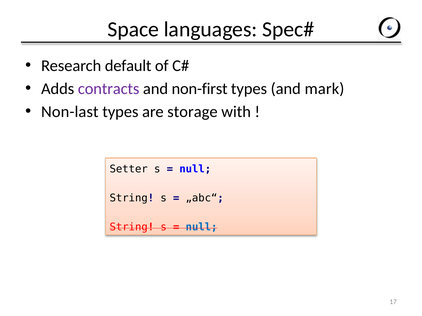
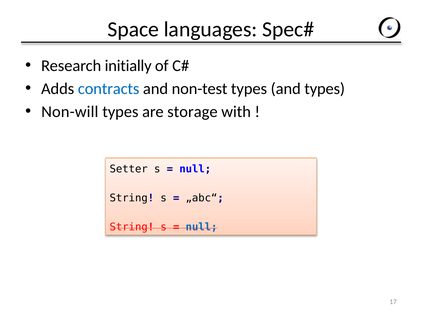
default: default -> initially (128, 66)
contracts colour: purple -> blue (109, 89)
non-first: non-first -> non-test (200, 89)
and mark: mark -> types (325, 89)
Non-last: Non-last -> Non-will (70, 112)
